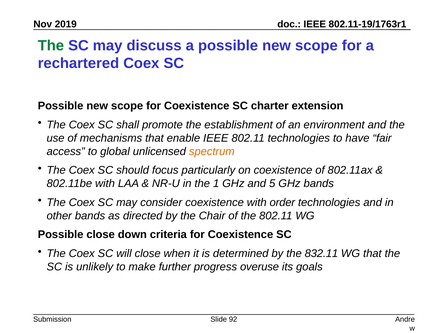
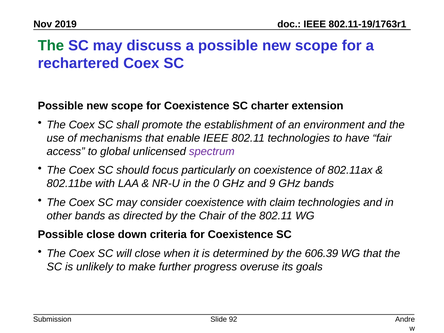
spectrum colour: orange -> purple (212, 151)
1: 1 -> 0 (216, 184)
5: 5 -> 9 (272, 184)
order: order -> claim (282, 202)
832.11: 832.11 -> 606.39 (321, 254)
